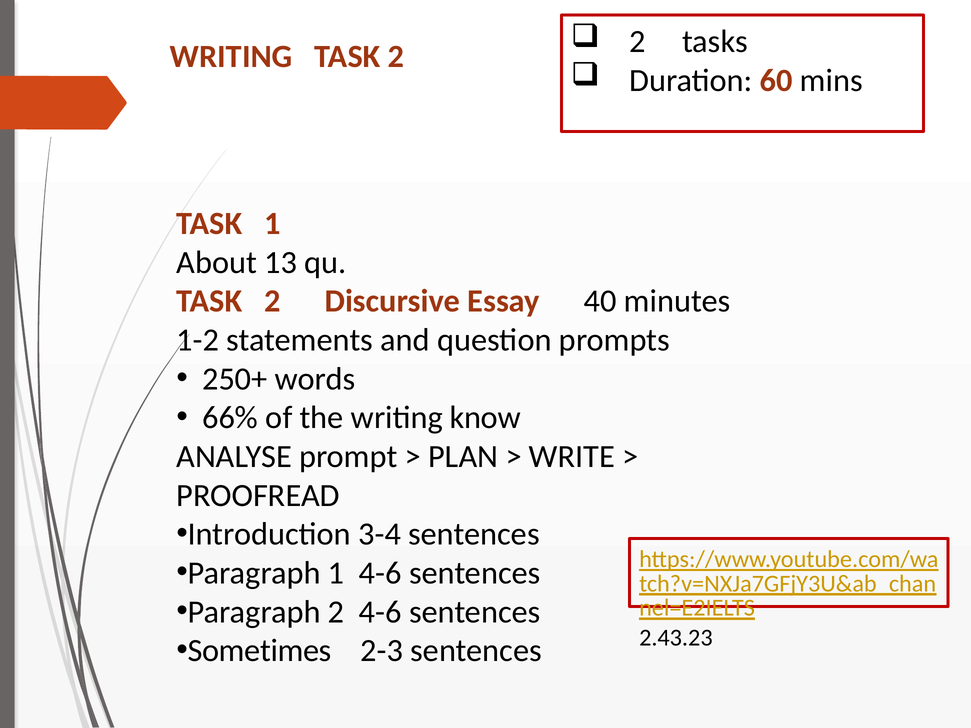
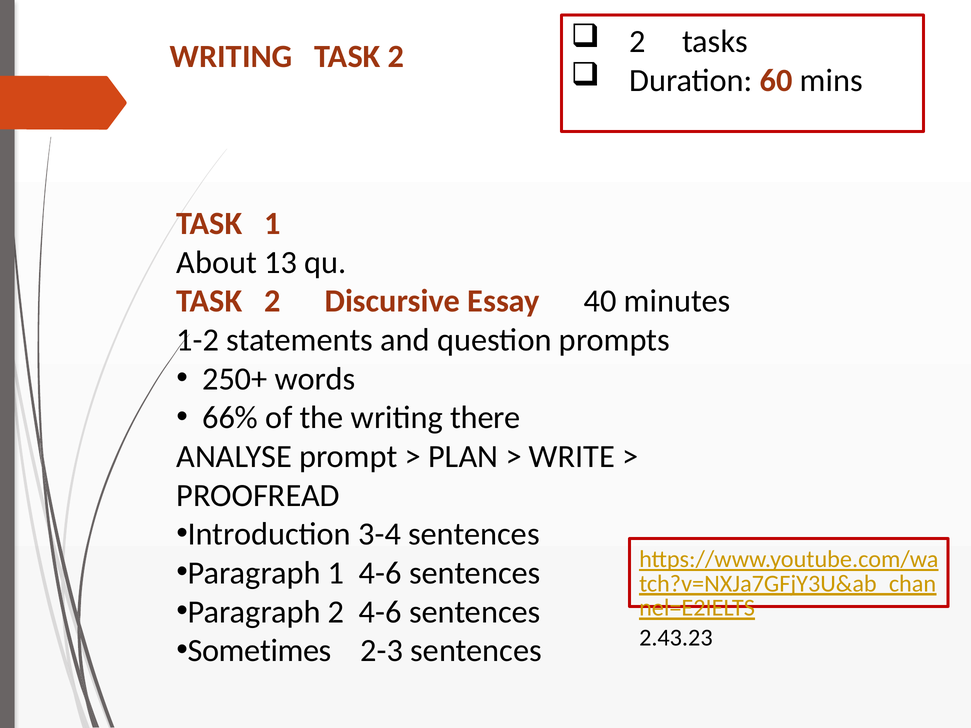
know: know -> there (485, 418)
